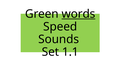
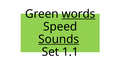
Sounds underline: none -> present (59, 39)
